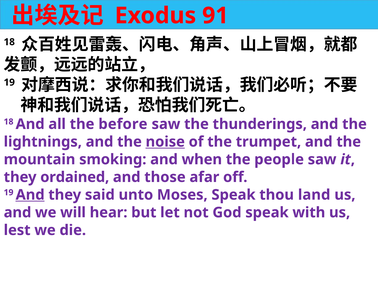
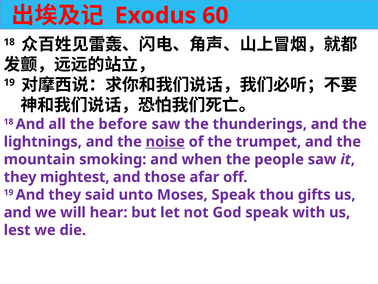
91: 91 -> 60 (215, 16)
ordained: ordained -> mightest (75, 177)
And underline: present -> none (30, 194)
land: land -> gifts (314, 194)
